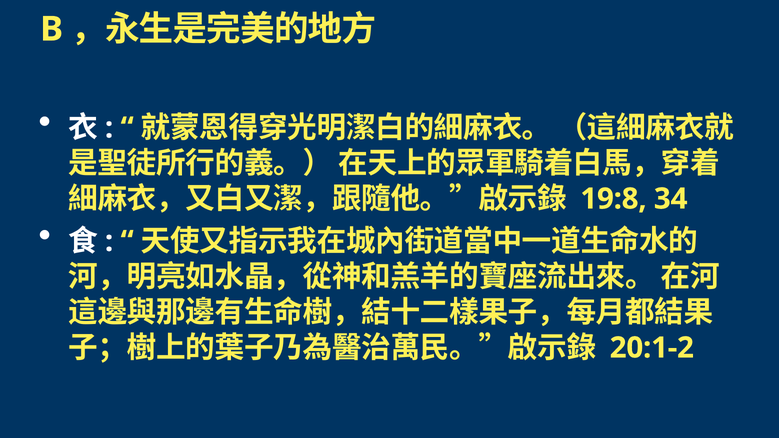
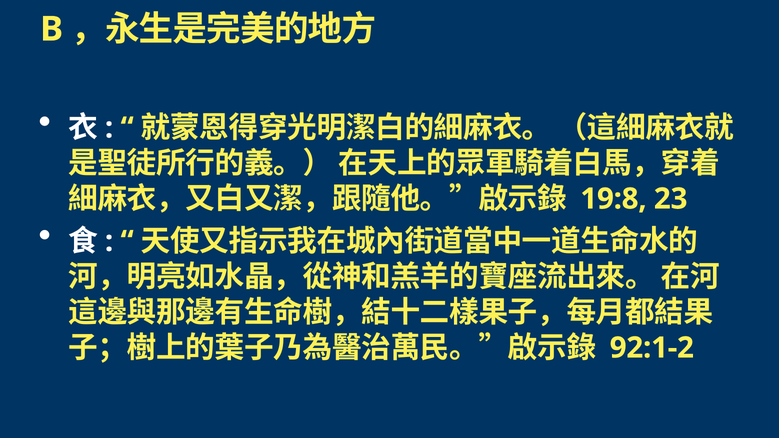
34: 34 -> 23 (671, 199)
20:1-2: 20:1-2 -> 92:1-2 (652, 348)
